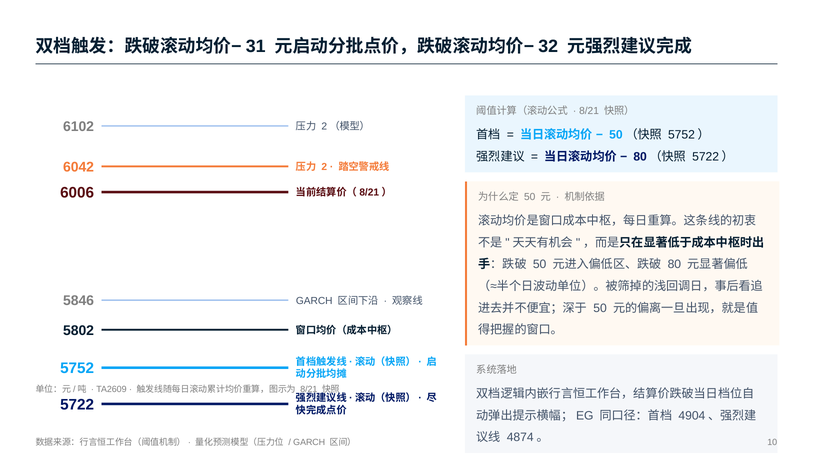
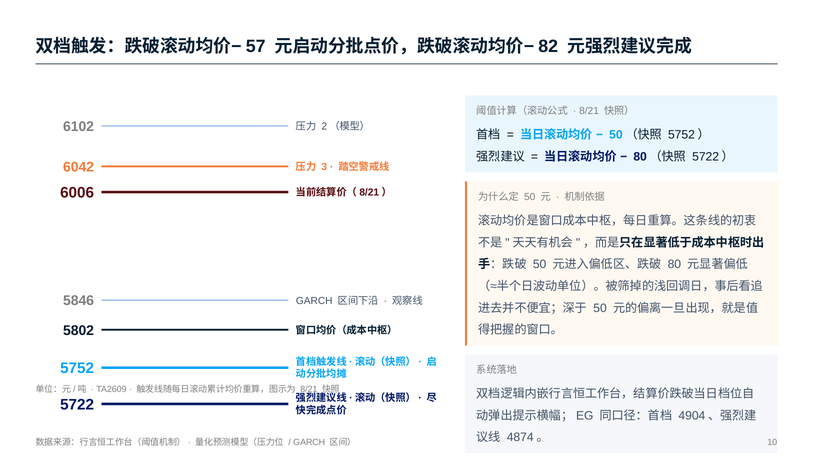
31: 31 -> 57 (256, 46)
32: 32 -> 82 (548, 46)
2: 2 -> 3 (324, 167)
